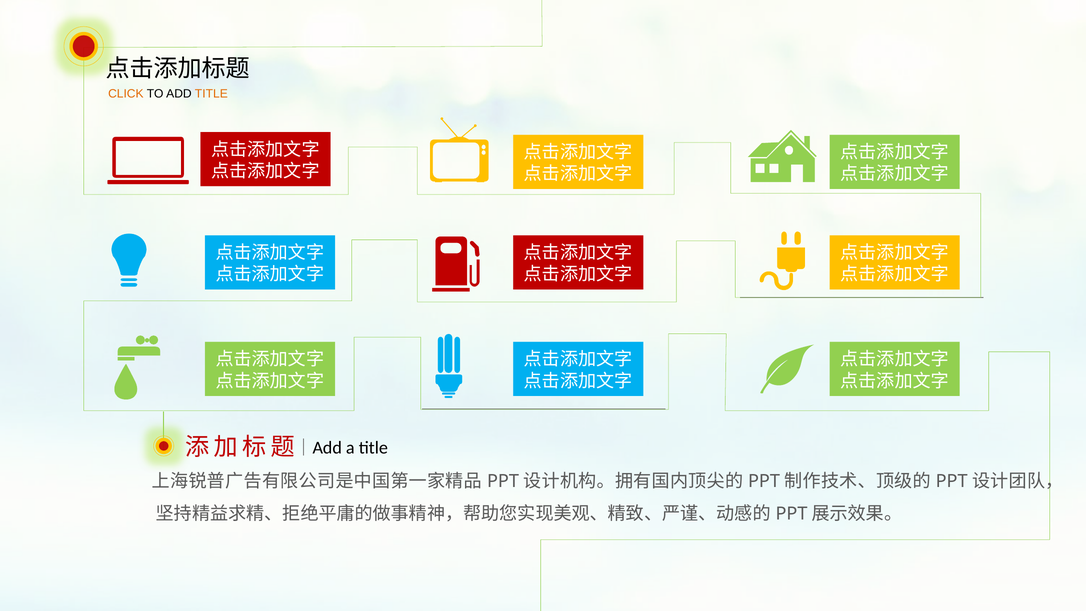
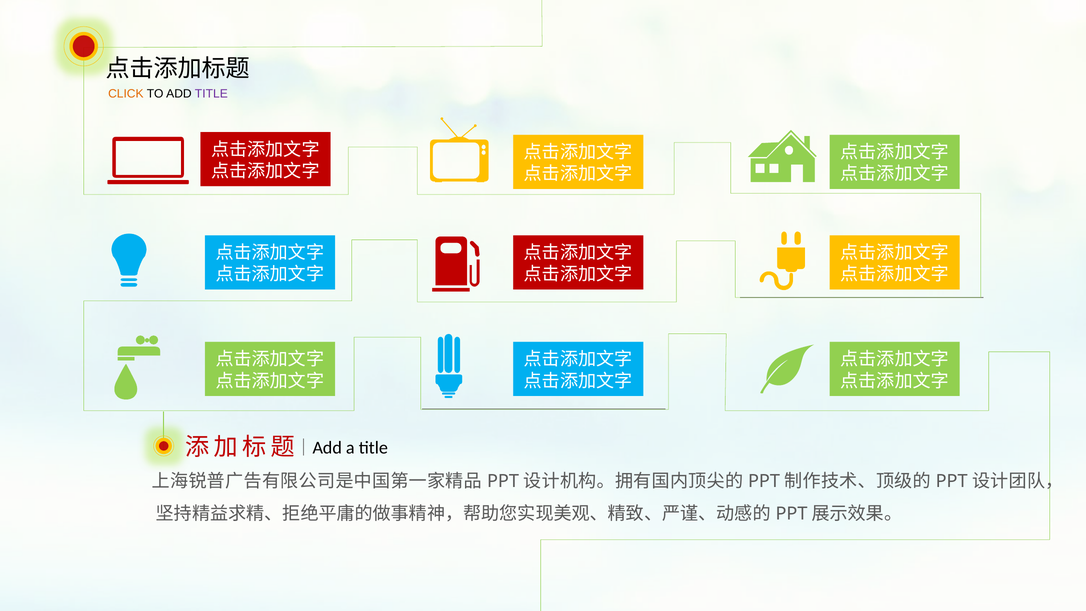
TITLE colour: orange -> purple (211, 94)
